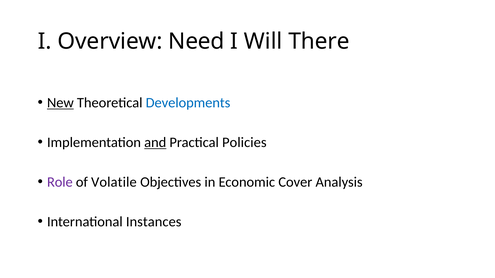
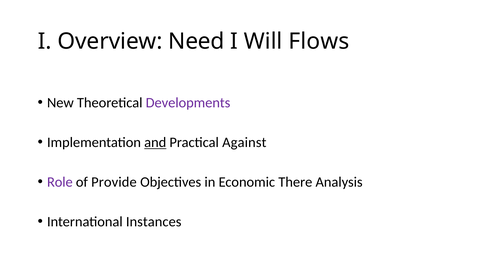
There: There -> Flows (319, 42)
New underline: present -> none (60, 103)
Developments colour: blue -> purple (188, 103)
Policies: Policies -> Against (244, 143)
Volatile: Volatile -> Provide (114, 182)
Cover: Cover -> There (295, 182)
